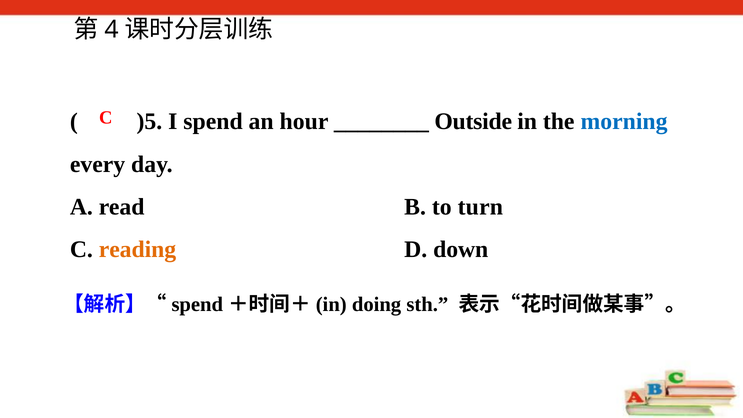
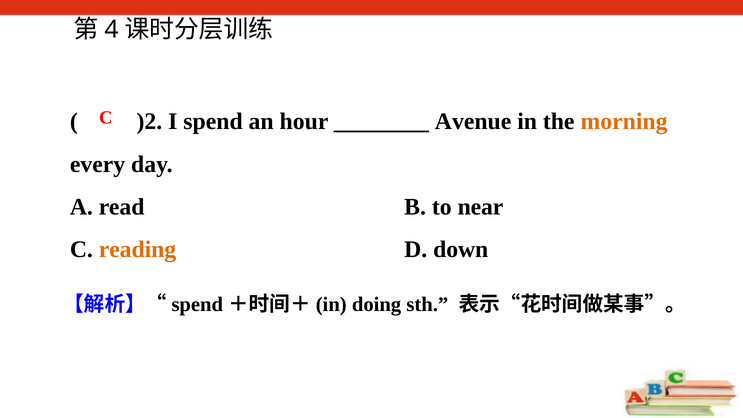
)5: )5 -> )2 (149, 122)
Outside: Outside -> Avenue (473, 122)
morning colour: blue -> orange (624, 122)
turn: turn -> near (480, 207)
